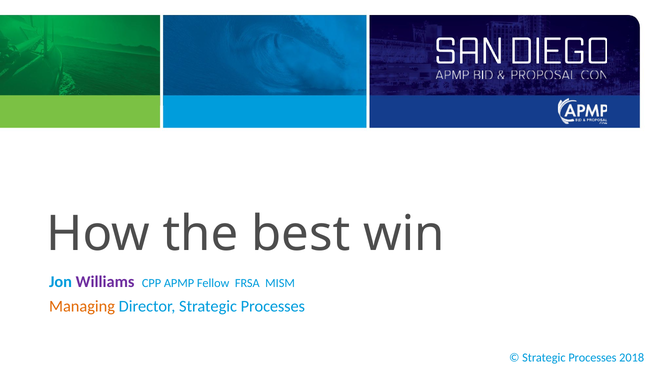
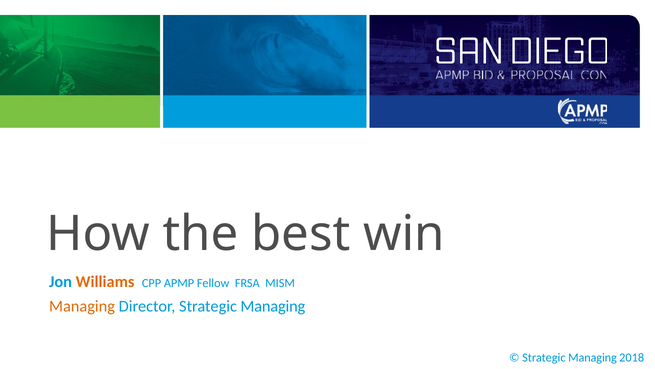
Williams colour: purple -> orange (105, 281)
Director Strategic Processes: Processes -> Managing (273, 306)
Processes: Processes -> Managing (592, 357)
